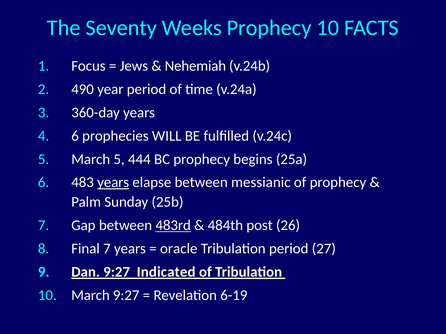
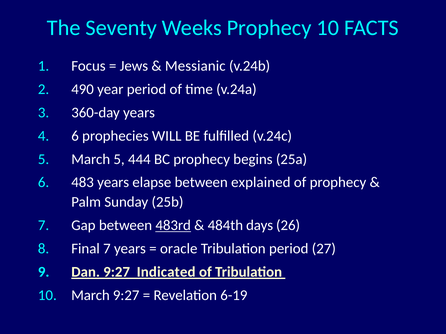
Nehemiah: Nehemiah -> Messianic (195, 66)
years underline: present -> none (113, 183)
messianic: messianic -> explained (261, 183)
post: post -> days (260, 226)
